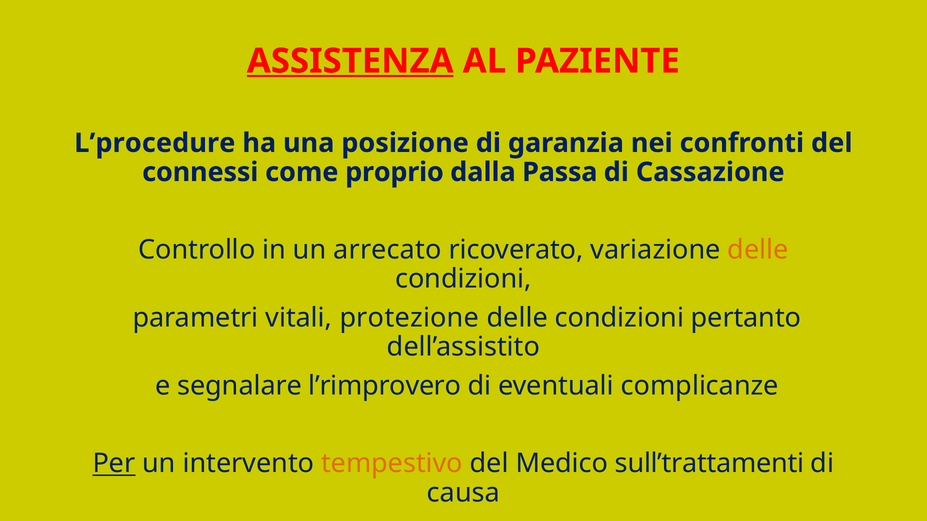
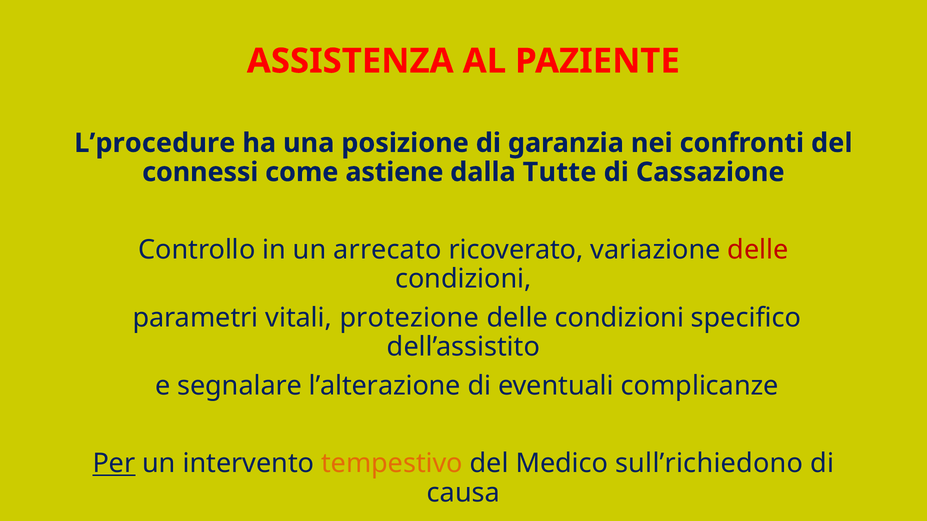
ASSISTENZA underline: present -> none (350, 61)
proprio: proprio -> astiene (394, 172)
Passa: Passa -> Tutte (560, 172)
delle colour: orange -> red (758, 250)
pertanto: pertanto -> specifico (746, 318)
l’rimprovero: l’rimprovero -> l’alterazione (385, 386)
sull’trattamenti: sull’trattamenti -> sull’richiedono (709, 464)
